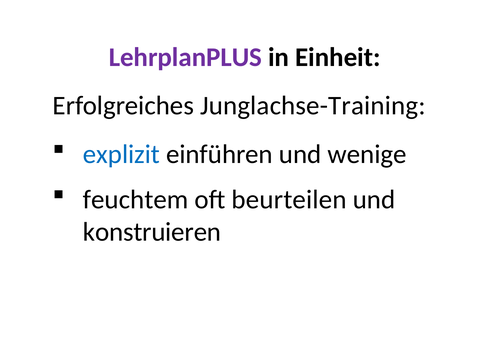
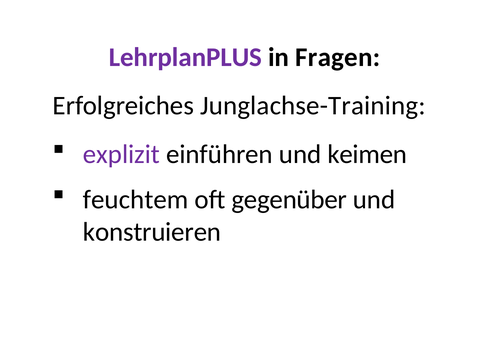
Einheit: Einheit -> Fragen (338, 57)
explizit colour: blue -> purple (121, 154)
wenige: wenige -> keimen (367, 154)
beurteilen: beurteilen -> gegenüber (289, 200)
